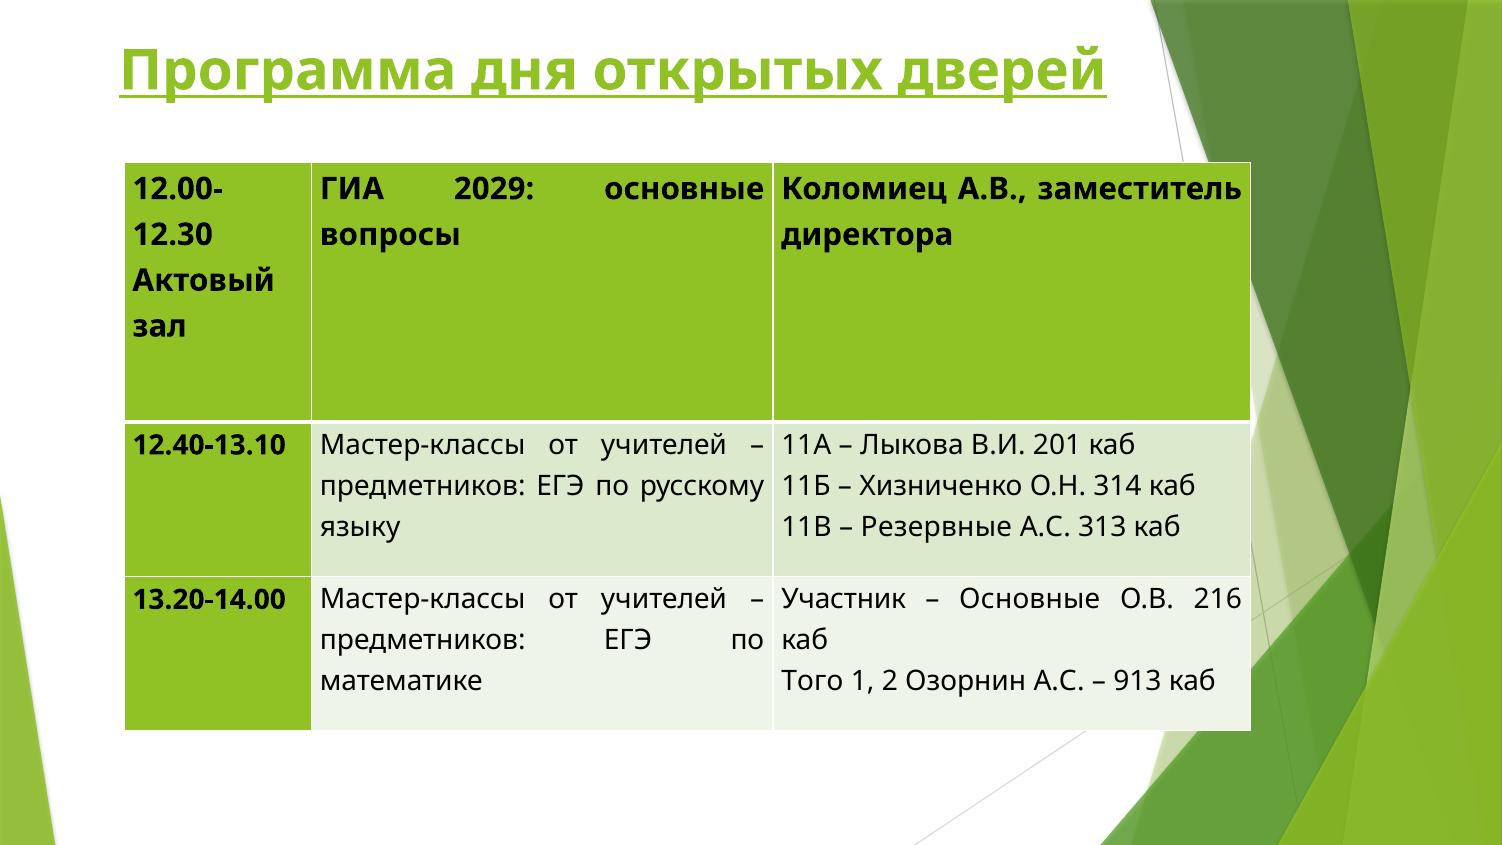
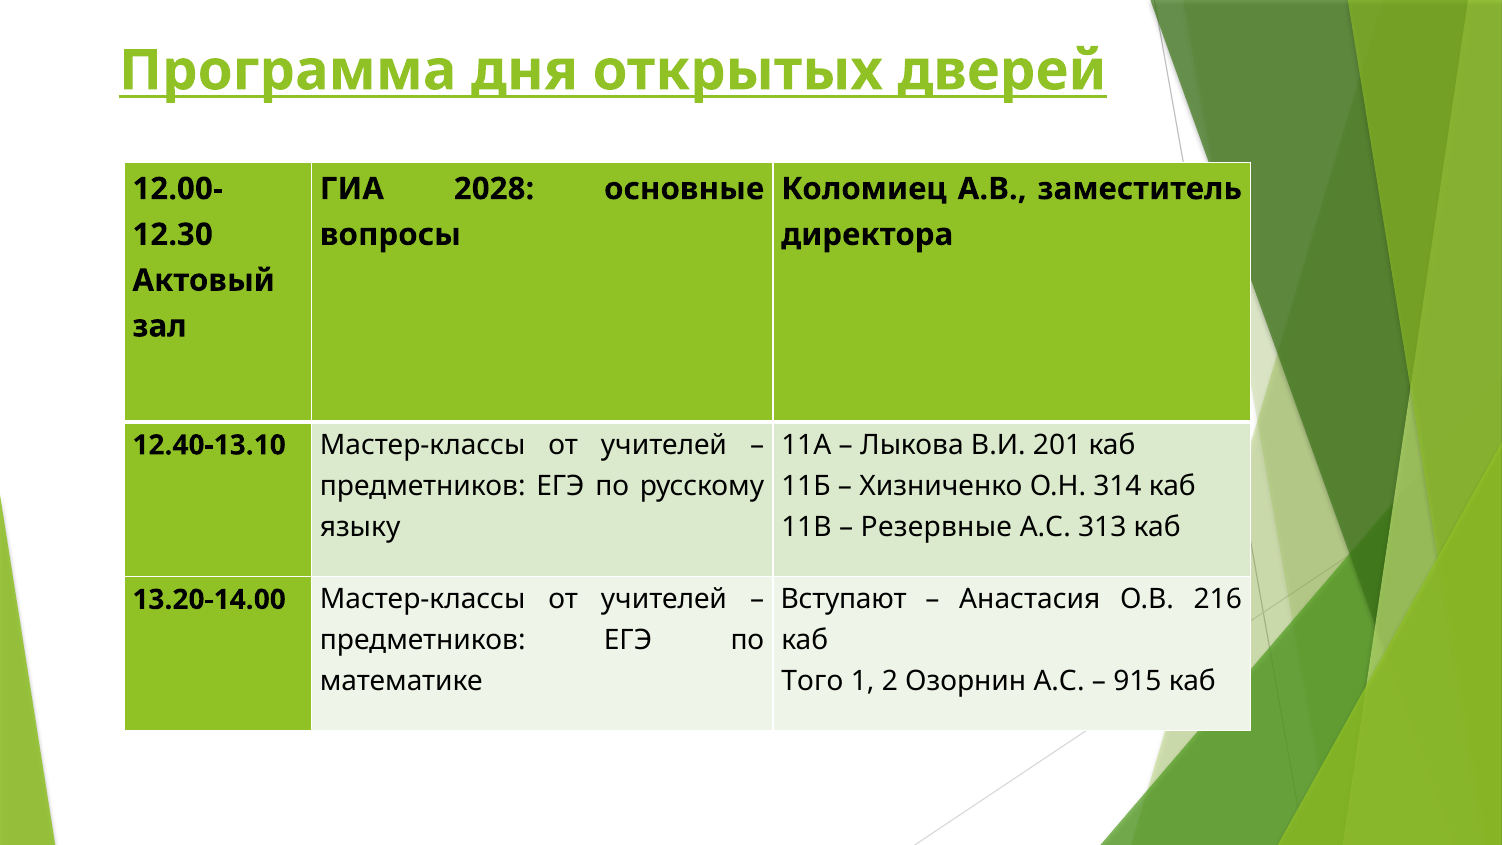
2029: 2029 -> 2028 (494, 189)
Участник: Участник -> Вступают (844, 600)
Основные: Основные -> Анастасия (1030, 600)
913: 913 -> 915 (1137, 682)
